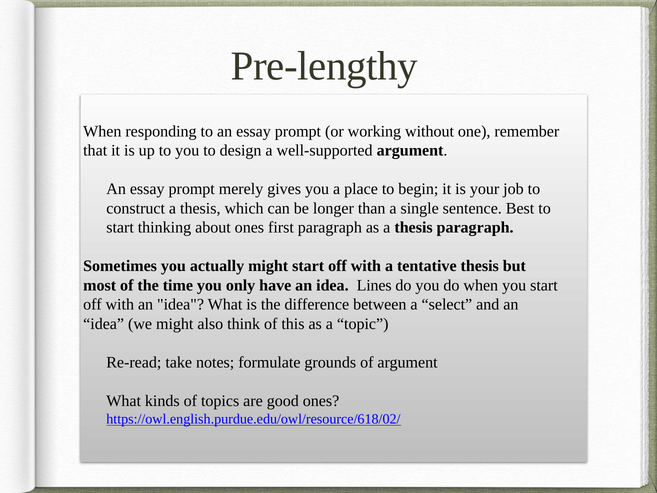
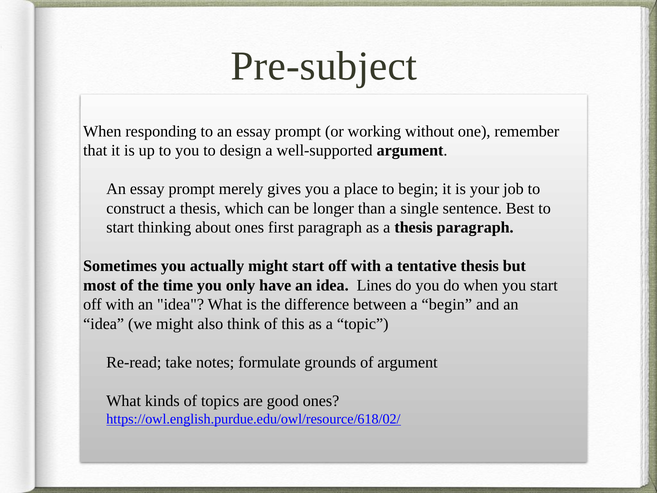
Pre-lengthy: Pre-lengthy -> Pre-subject (324, 66)
a select: select -> begin (447, 305)
